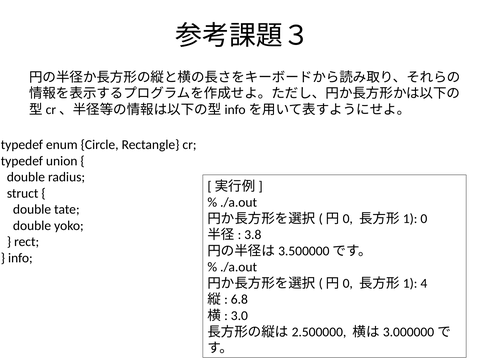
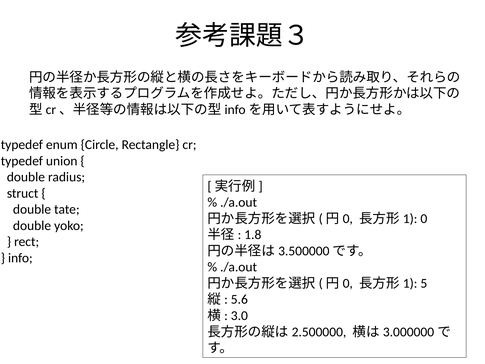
3.8: 3.8 -> 1.8 (253, 235)
4: 4 -> 5 (424, 283)
6.8: 6.8 -> 5.6 (239, 299)
